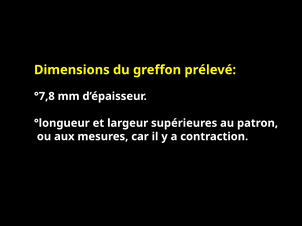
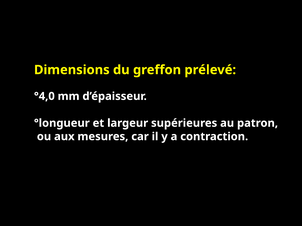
°7,8: °7,8 -> °4,0 (44, 96)
